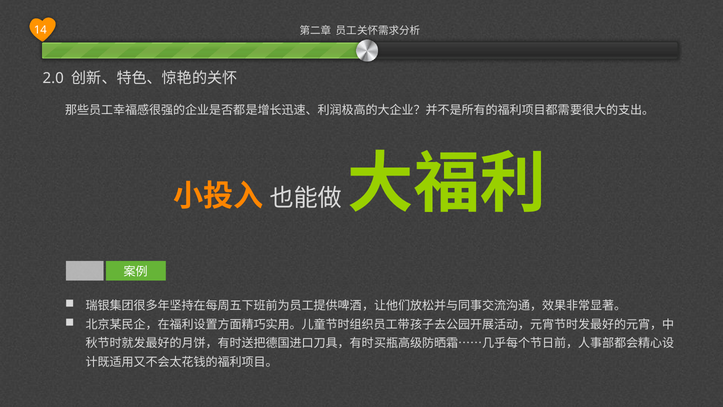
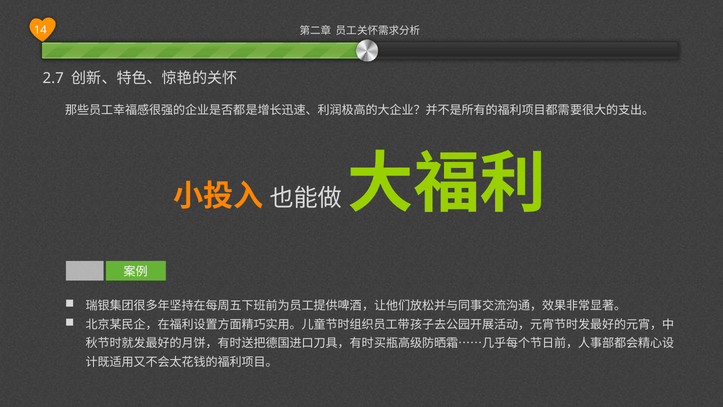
2.0: 2.0 -> 2.7 (53, 78)
